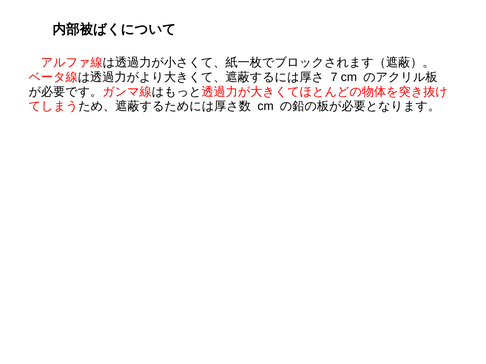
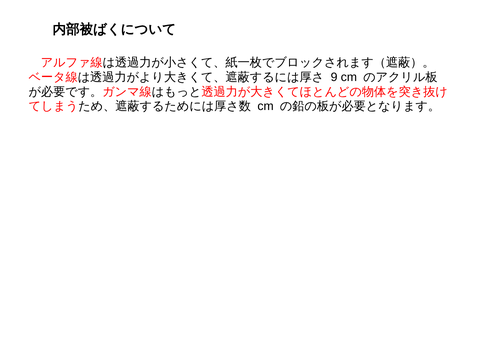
7: 7 -> 9 (334, 77)
